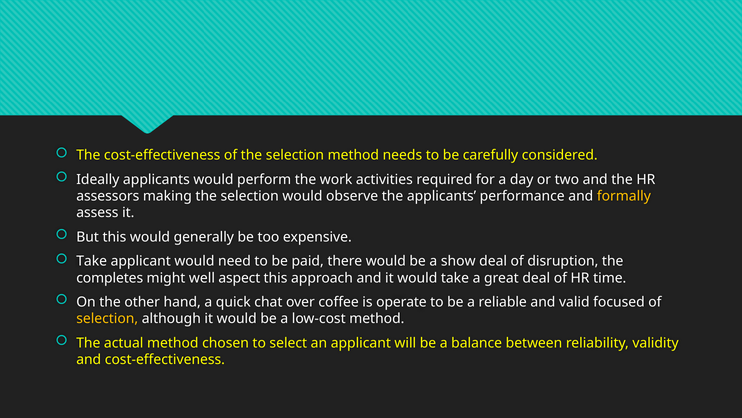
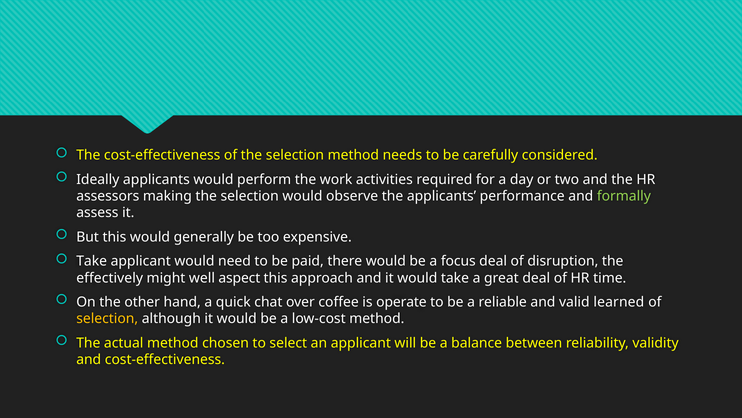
formally colour: yellow -> light green (624, 196)
show: show -> focus (458, 261)
completes: completes -> effectively (110, 277)
focused: focused -> learned (619, 302)
